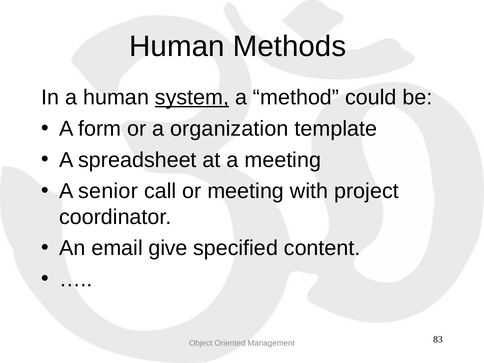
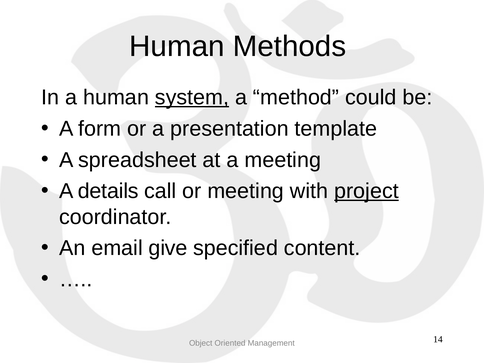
organization: organization -> presentation (229, 129)
senior: senior -> details (108, 191)
project underline: none -> present (366, 191)
83: 83 -> 14 (438, 340)
